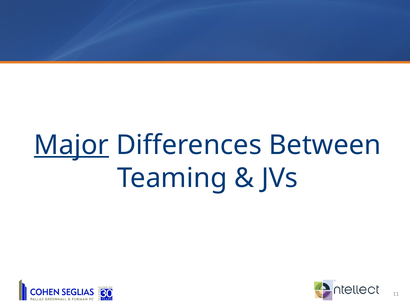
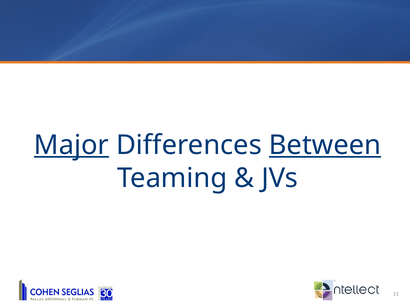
Between underline: none -> present (325, 145)
